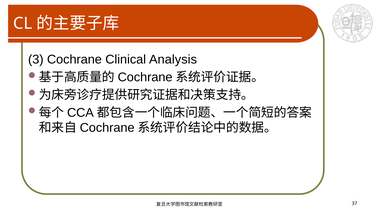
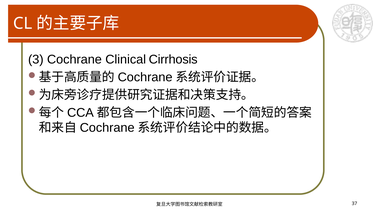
Analysis: Analysis -> Cirrhosis (173, 60)
